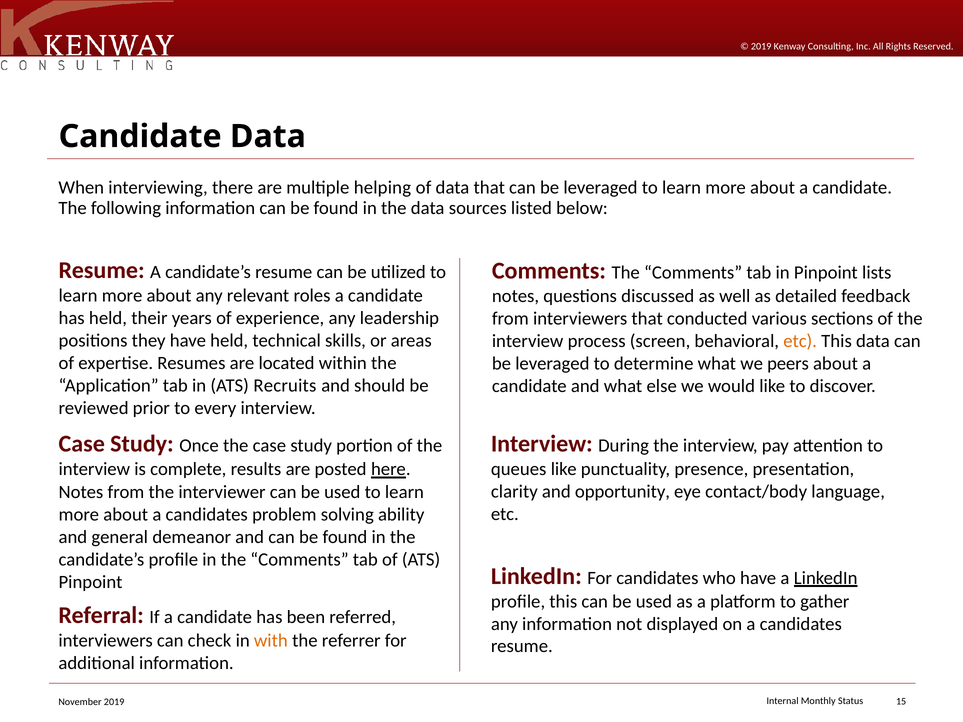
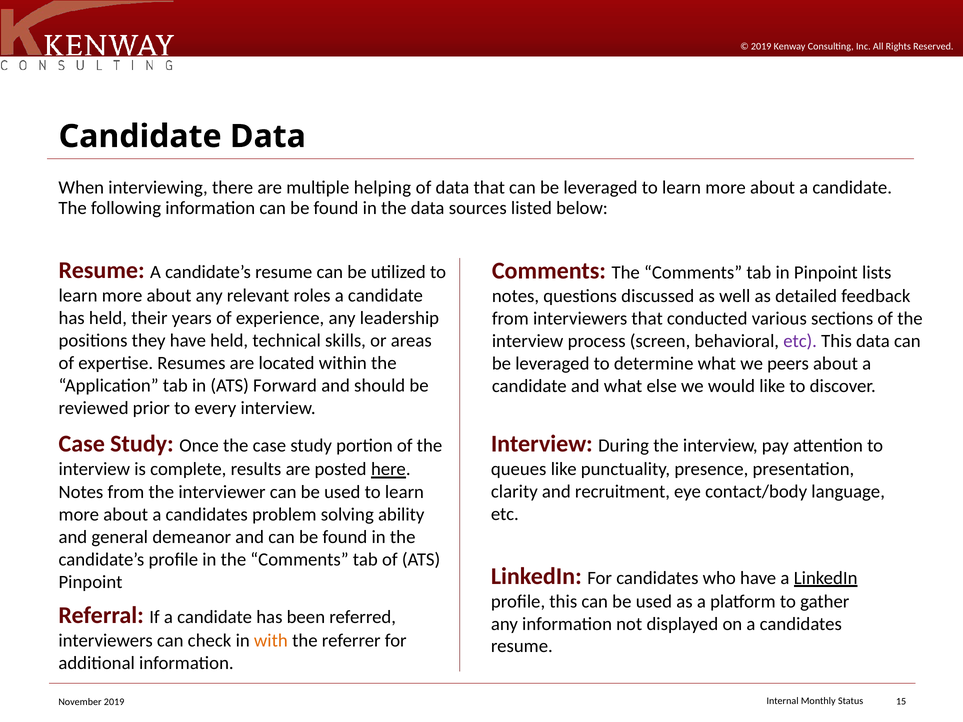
etc colour: orange -> purple (800, 341)
Recruits: Recruits -> Forward (285, 386)
opportunity: opportunity -> recruitment (622, 492)
